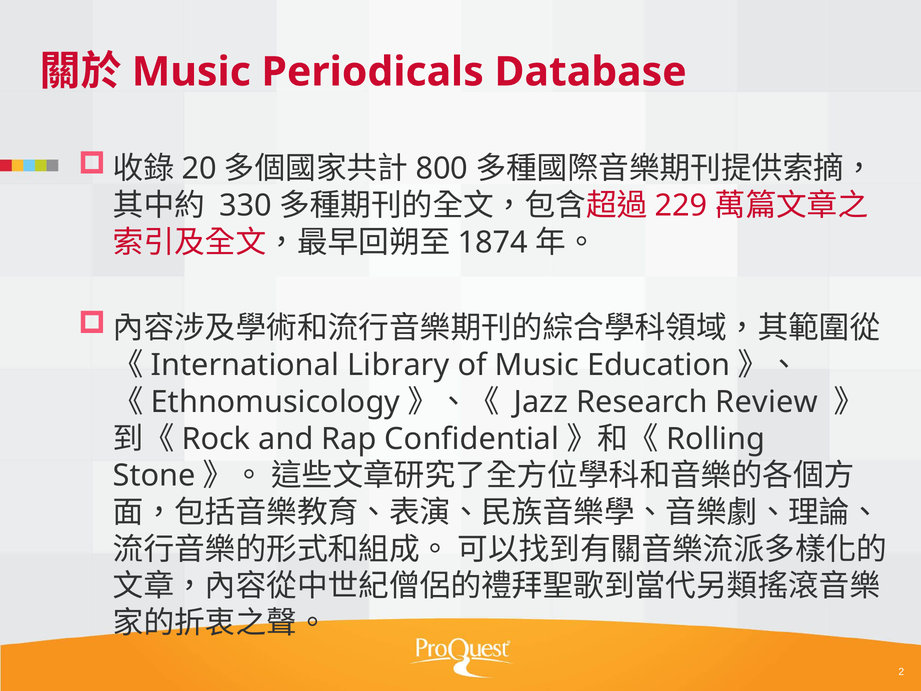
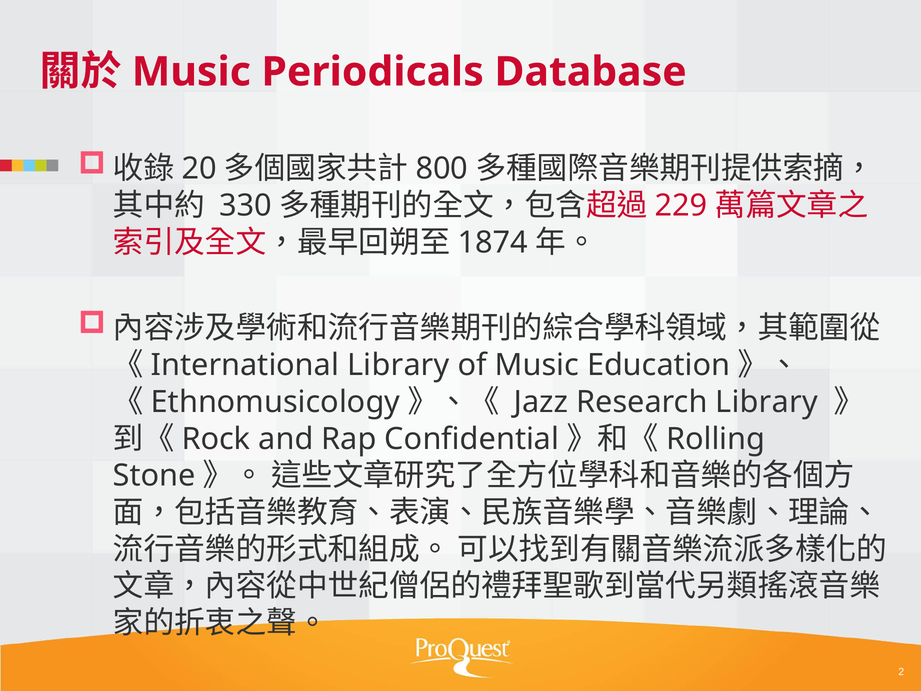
Research Review: Review -> Library (767, 402)
